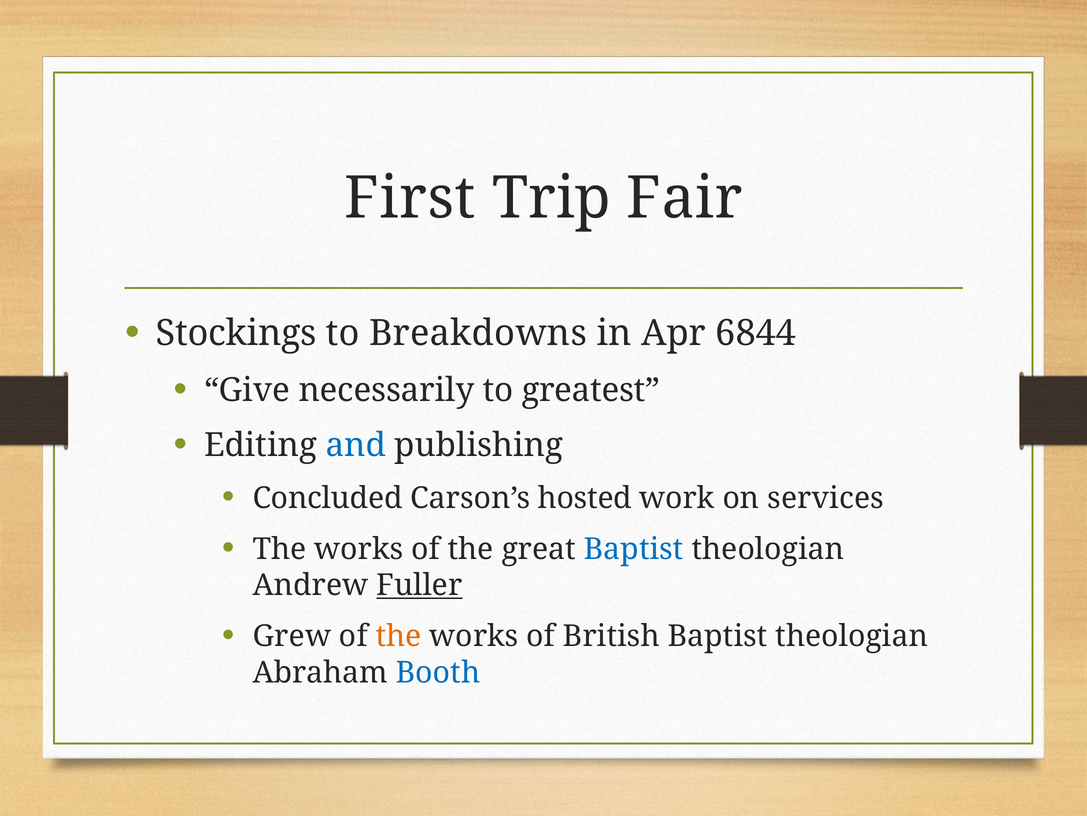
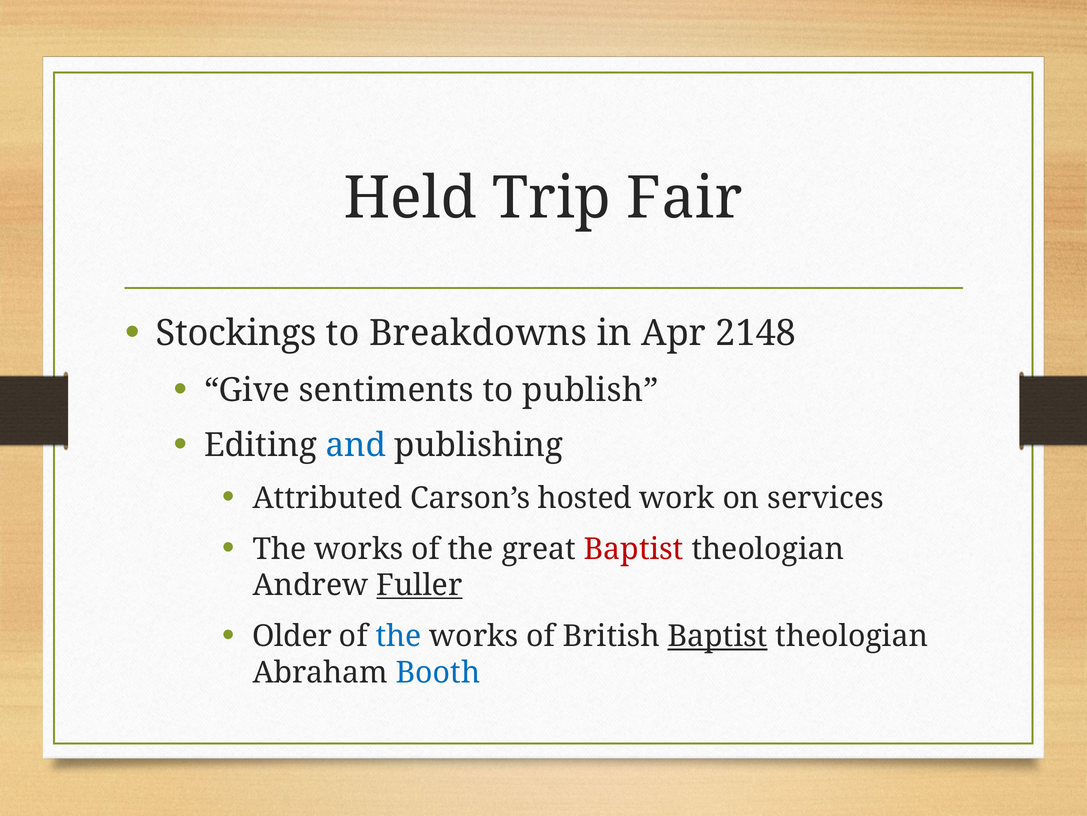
First: First -> Held (410, 198)
6844: 6844 -> 2148 (756, 333)
necessarily: necessarily -> sentiments (386, 390)
greatest: greatest -> publish (590, 390)
Concluded: Concluded -> Attributed (327, 498)
Baptist colour: blue -> red (634, 549)
Grew: Grew -> Older (292, 636)
the colour: orange -> blue (399, 636)
Baptist underline: none -> present (718, 636)
